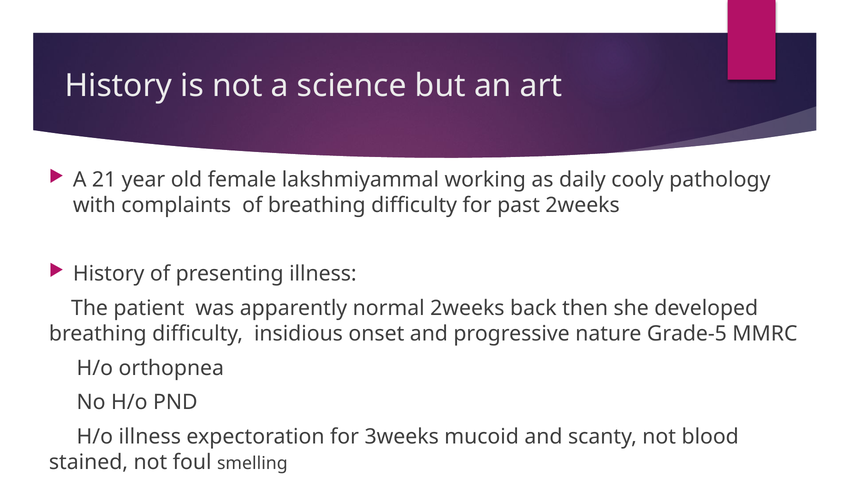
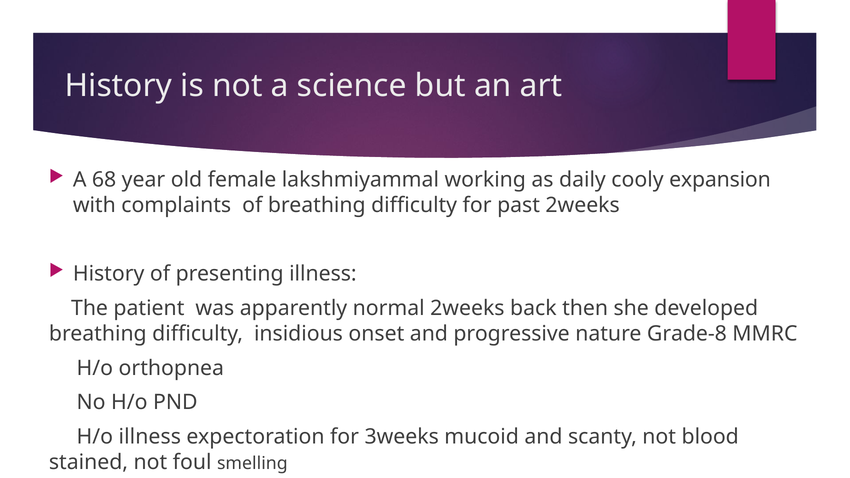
21: 21 -> 68 (104, 180)
pathology: pathology -> expansion (720, 180)
Grade-5: Grade-5 -> Grade-8 (687, 334)
